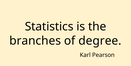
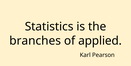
degree: degree -> applied (100, 40)
